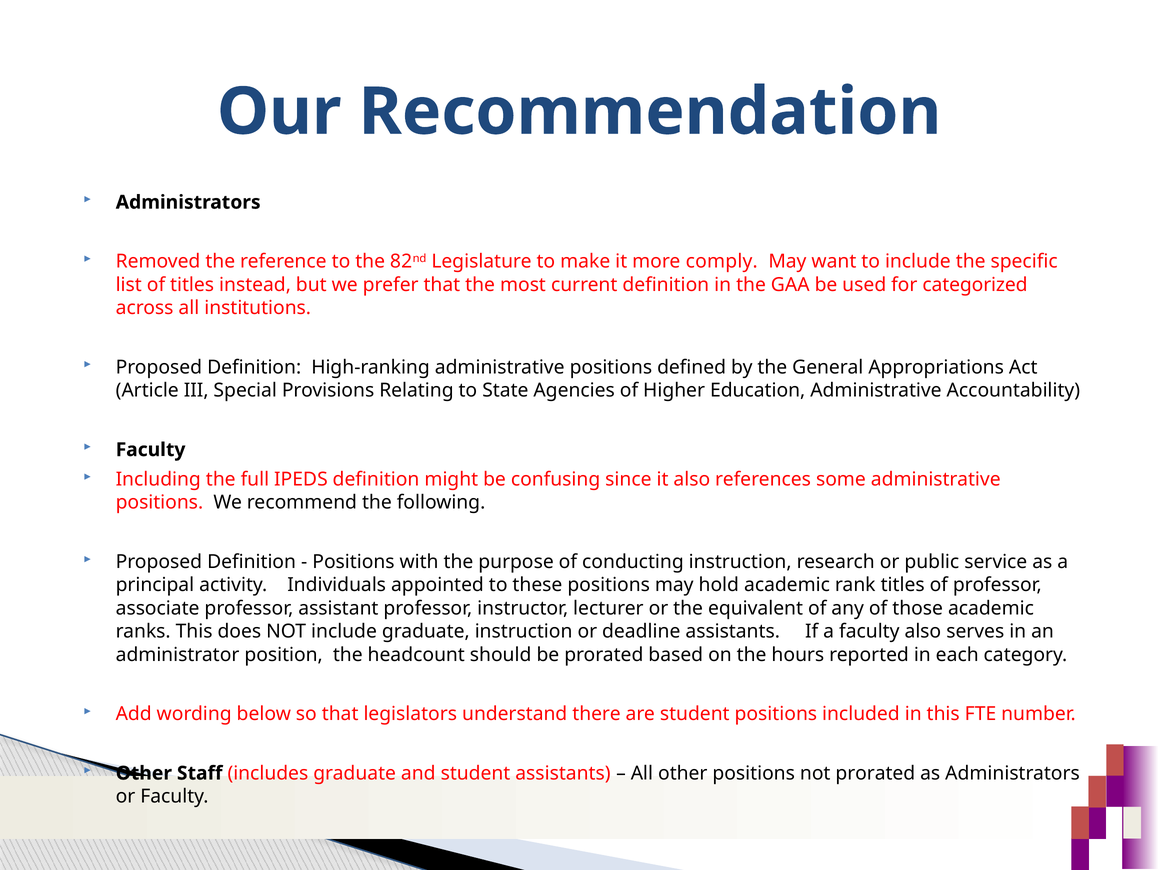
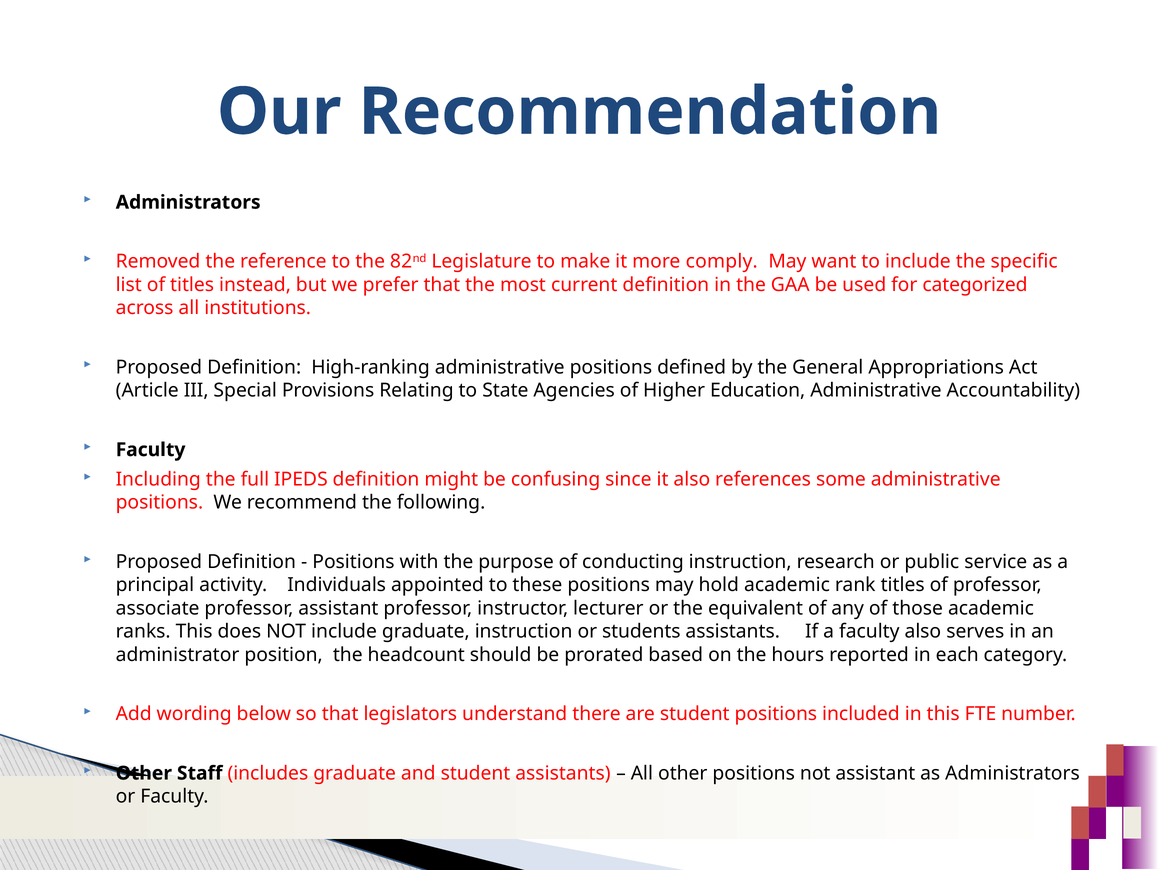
deadline: deadline -> students (641, 631)
not prorated: prorated -> assistant (875, 773)
